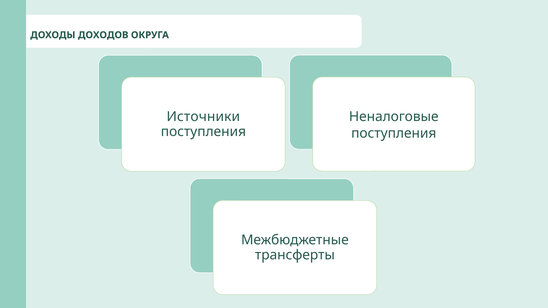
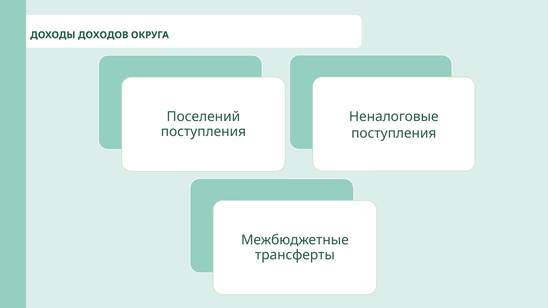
Источники: Источники -> Поселений (203, 117)
